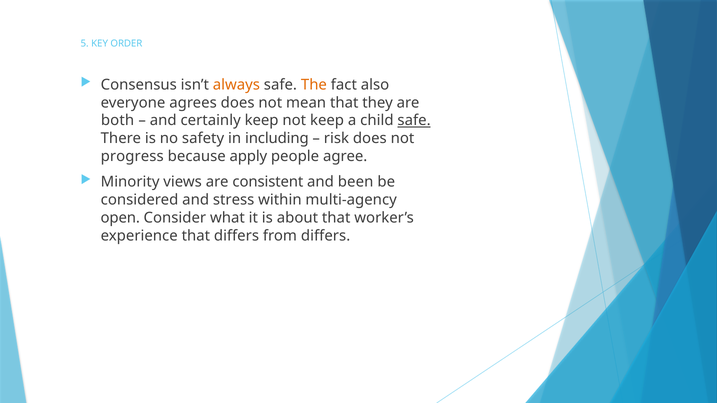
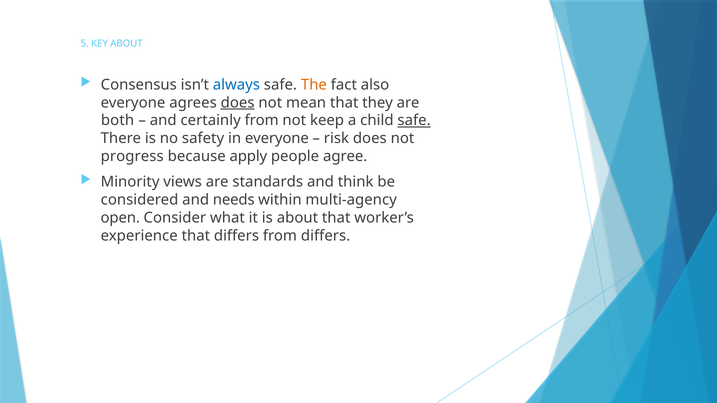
KEY ORDER: ORDER -> ABOUT (126, 43)
always colour: orange -> blue (236, 85)
does underline: none -> present (238, 103)
certainly keep: keep -> from (262, 121)
in including: including -> everyone (277, 139)
consistent: consistent -> standards (268, 182)
been: been -> think (356, 182)
stress: stress -> needs (234, 200)
